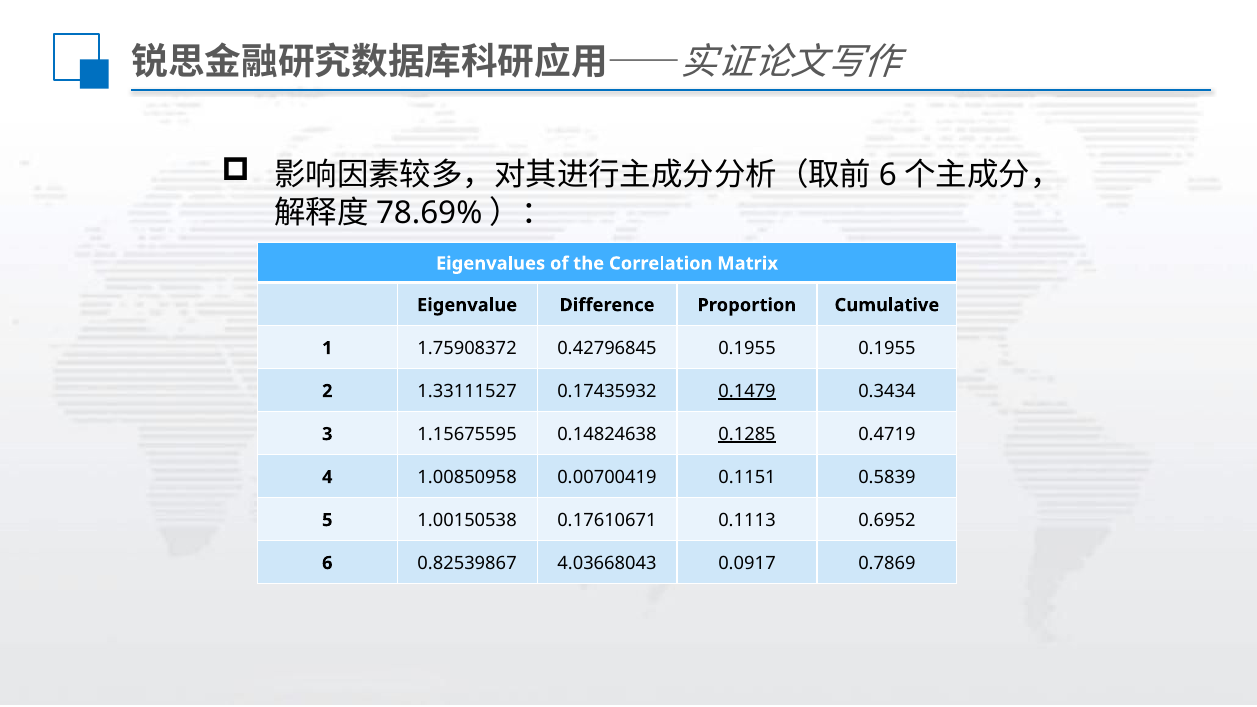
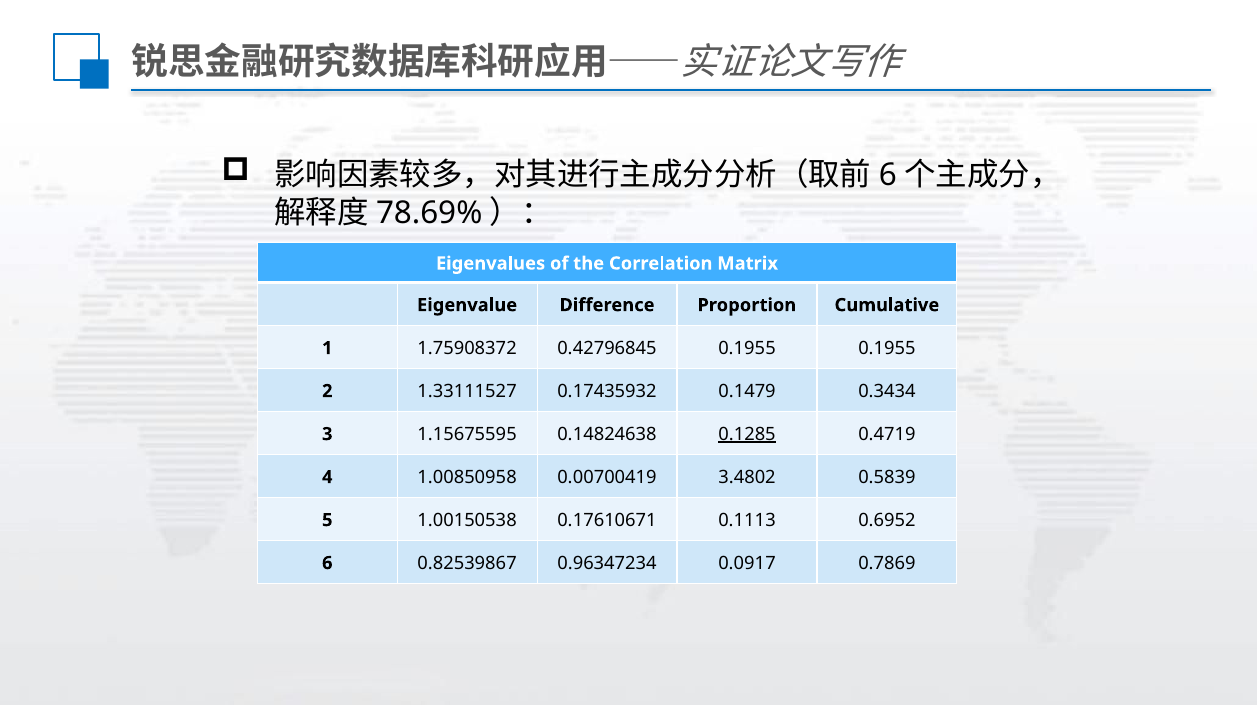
0.1479 underline: present -> none (747, 391)
0.1151: 0.1151 -> 3.4802 (747, 477)
4.03668043: 4.03668043 -> 0.96347234 (607, 563)
